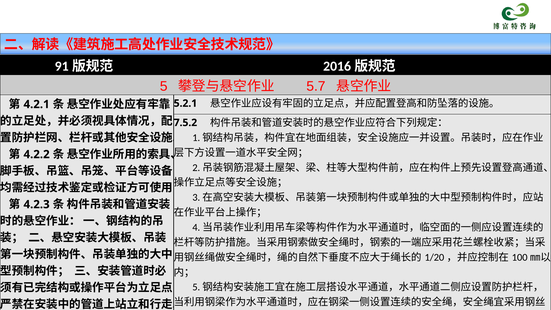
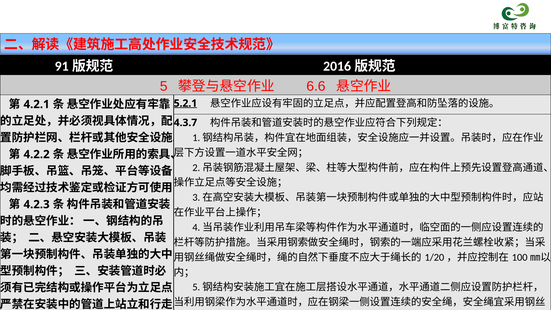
5.7: 5.7 -> 6.6 (316, 86)
5.2.1 underline: none -> present (185, 103)
7.5.2: 7.5.2 -> 4.3.7 (185, 123)
